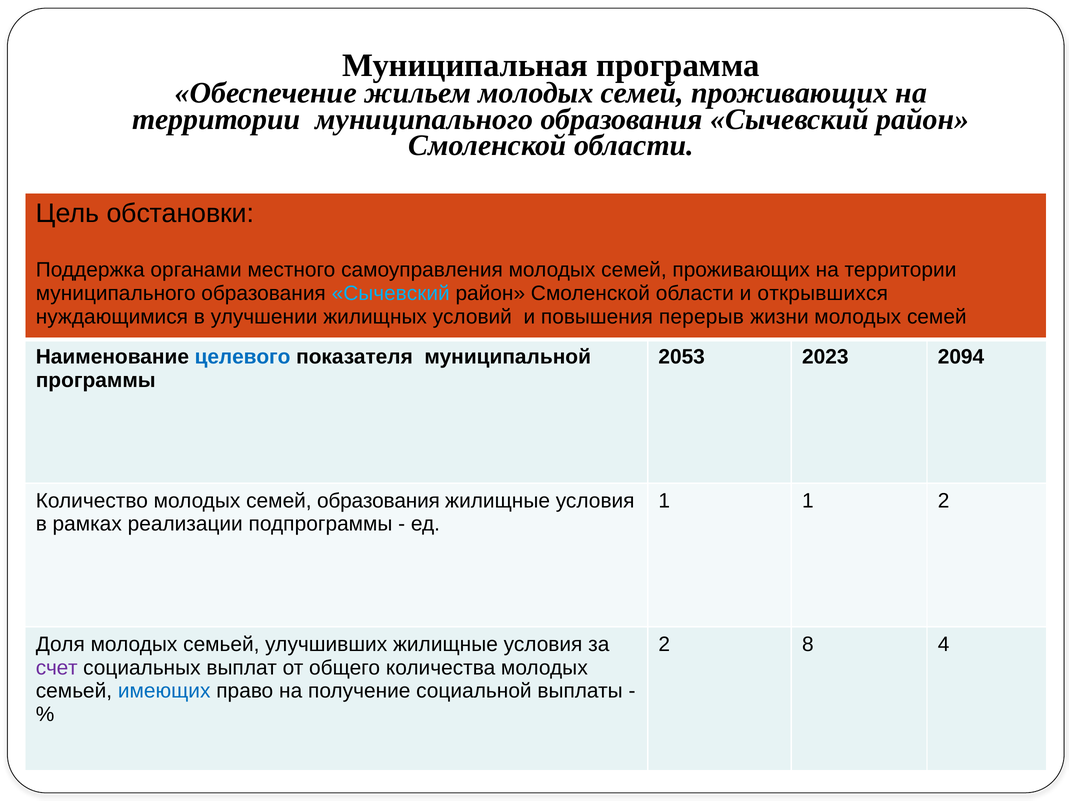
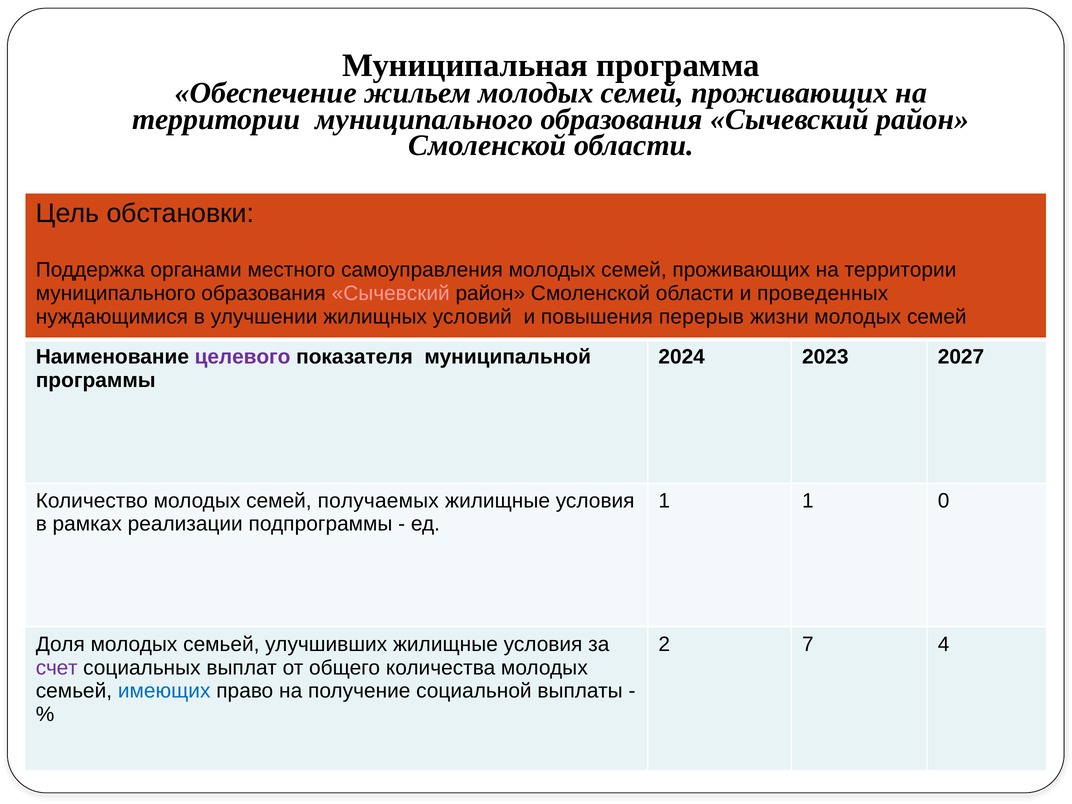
Сычевский colour: light blue -> pink (391, 293)
открывшихся: открывшихся -> проведенных (823, 293)
целевого colour: blue -> purple (243, 357)
2053: 2053 -> 2024 (682, 357)
2094: 2094 -> 2027 (961, 357)
семей образования: образования -> получаемых (378, 501)
1 2: 2 -> 0 (944, 501)
8: 8 -> 7 (808, 644)
